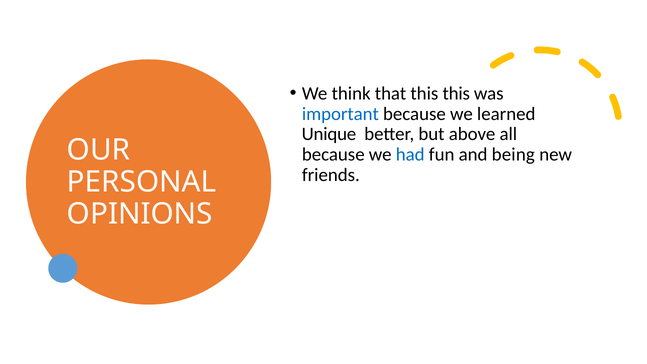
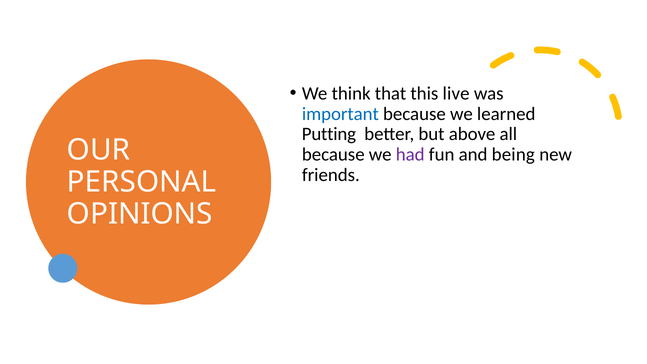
this this: this -> live (456, 93)
Unique: Unique -> Putting (329, 134)
had colour: blue -> purple (410, 154)
